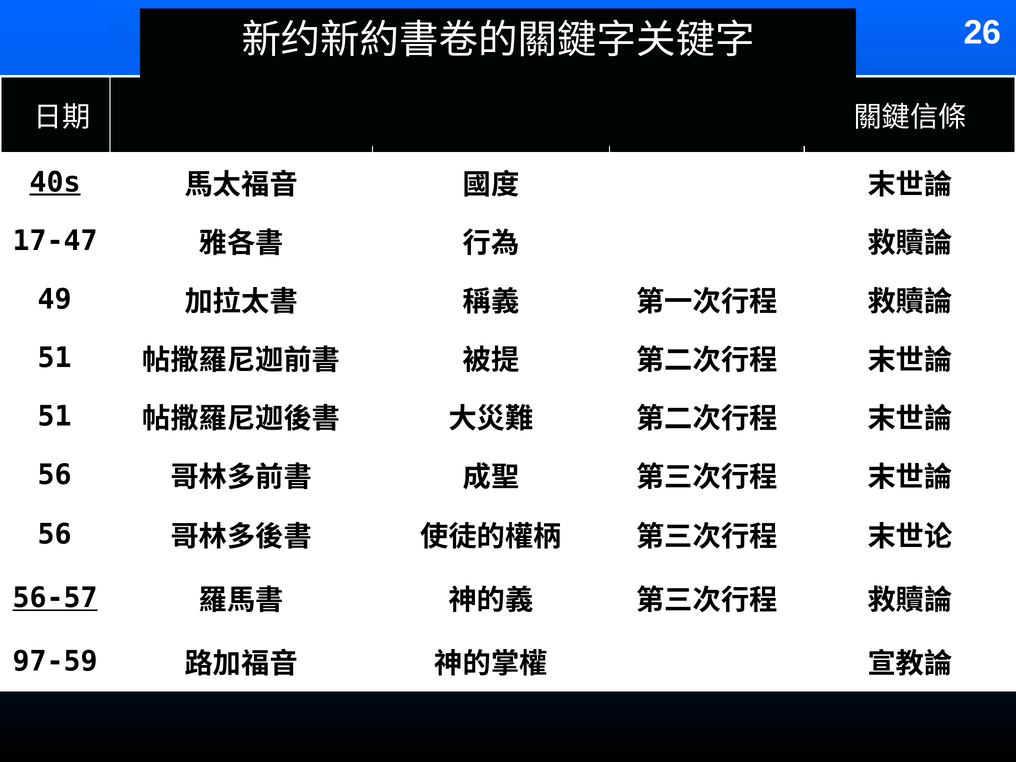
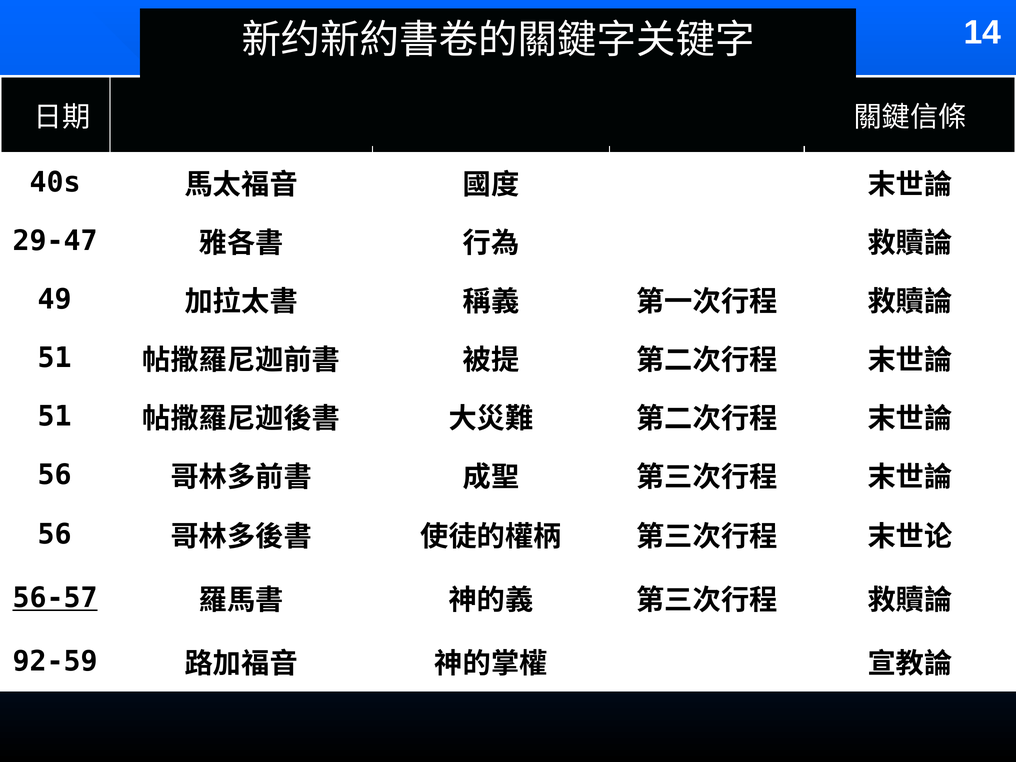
26: 26 -> 14 (982, 33)
40s underline: present -> none (55, 182)
17-47: 17-47 -> 29-47 (55, 241)
97-59: 97-59 -> 92-59 (55, 662)
